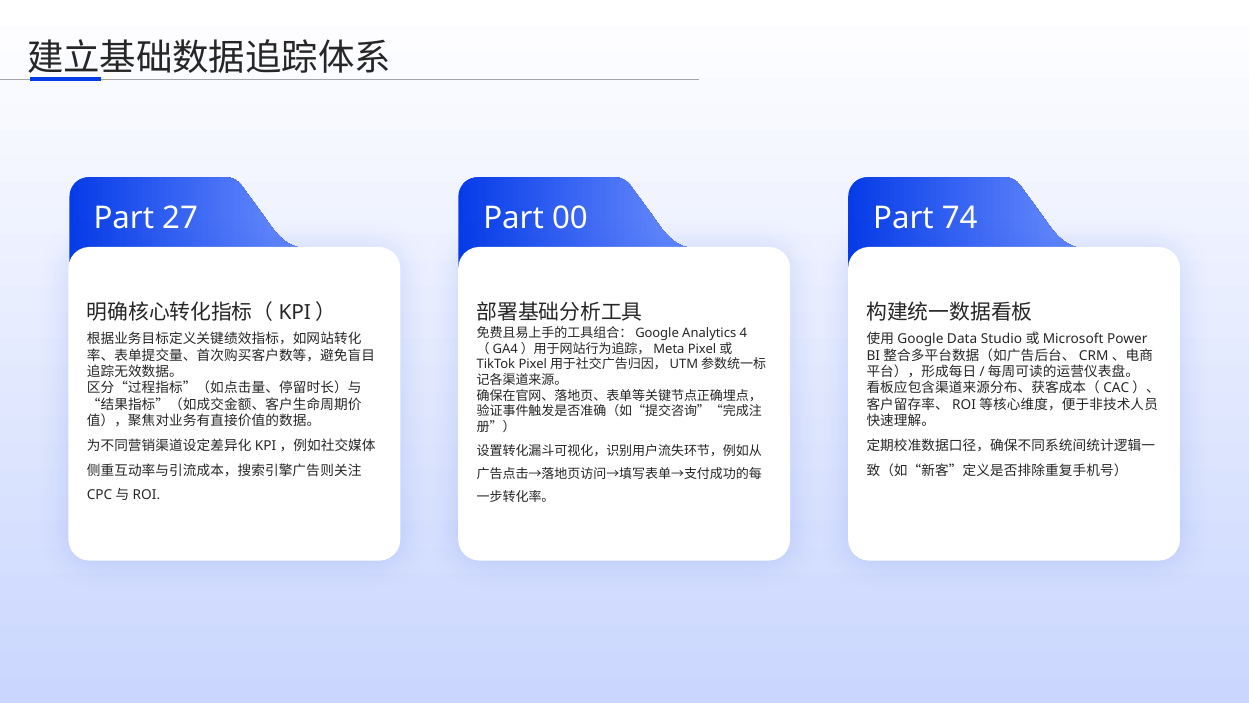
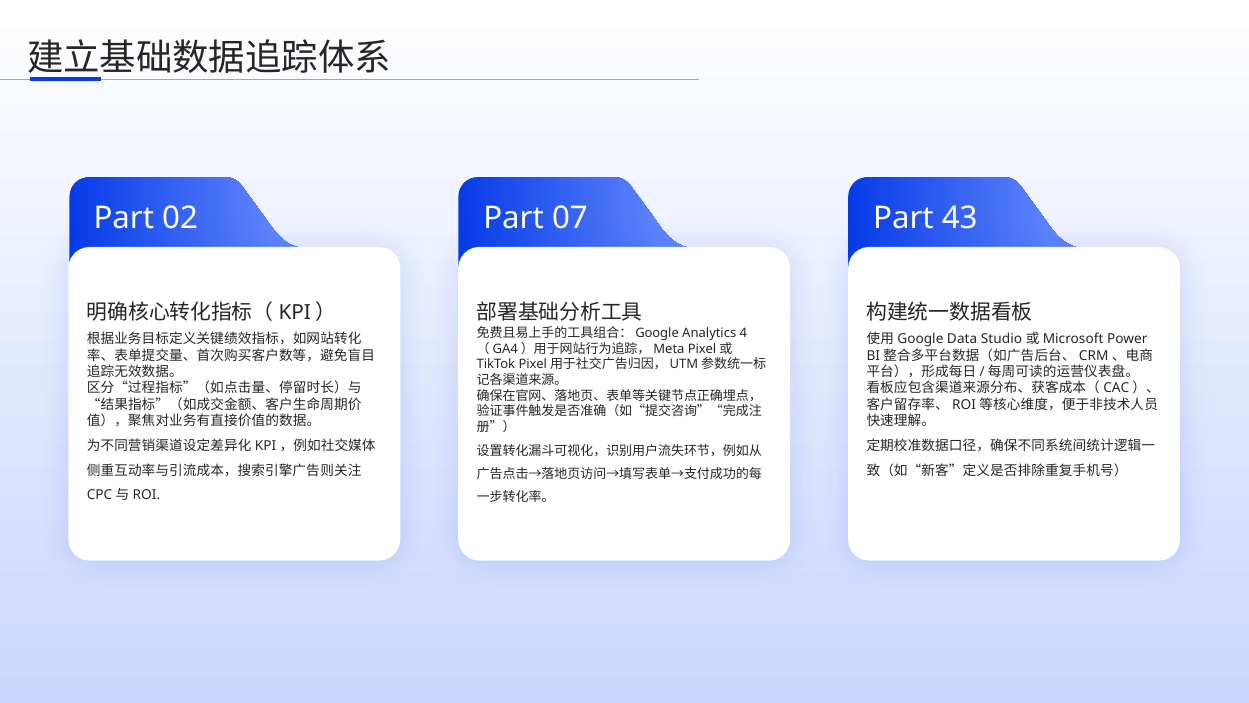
27: 27 -> 02 (180, 218)
00: 00 -> 07 (570, 218)
74: 74 -> 43 (960, 218)
